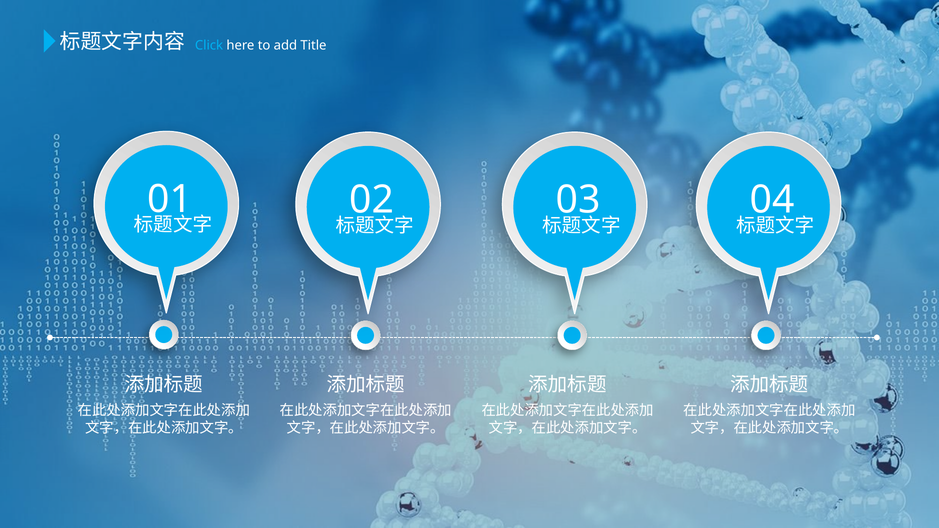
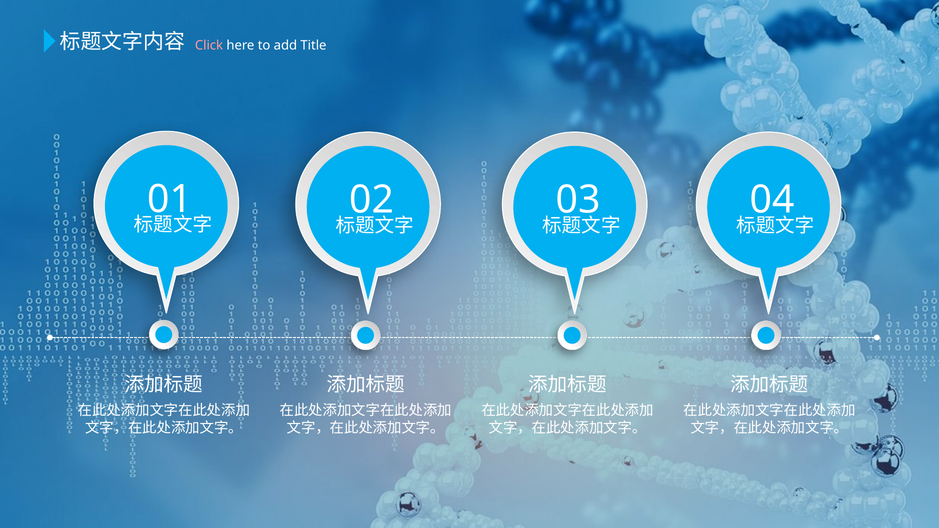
Click colour: light blue -> pink (209, 45)
